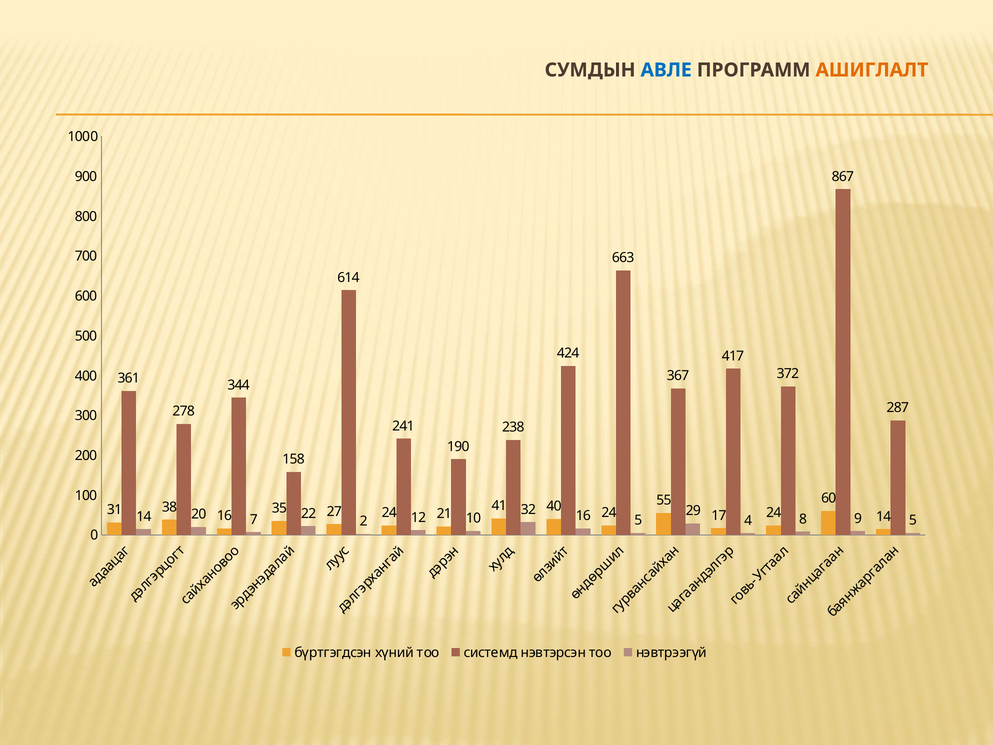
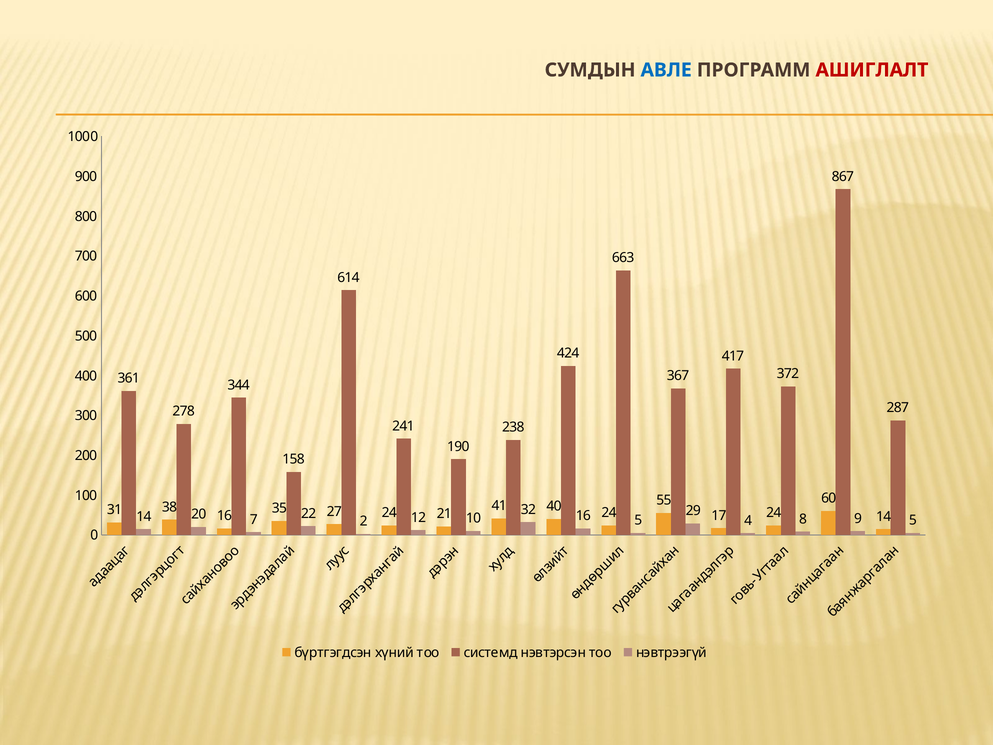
АШИГЛАЛТ colour: orange -> red (872, 70)
